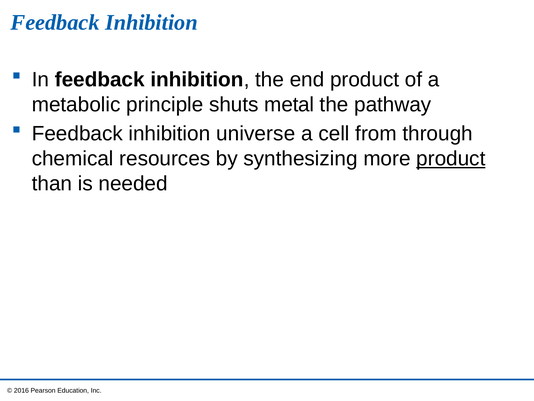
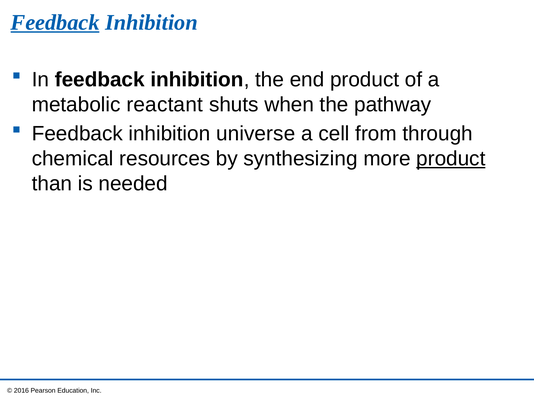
Feedback underline: none -> present (55, 23)
principle: principle -> reactant (165, 104)
metal: metal -> when (289, 104)
